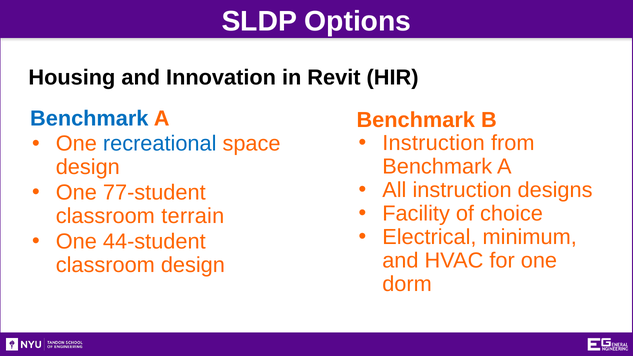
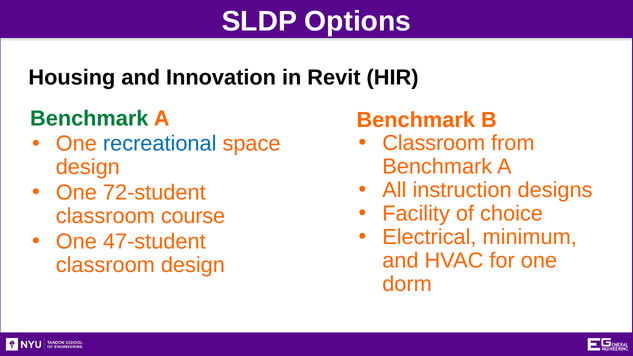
Benchmark colour: blue -> green (89, 119)
Instruction: Instruction -> Classroom (434, 143)
77-student: 77-student -> 72-student (154, 193)
terrain: terrain -> course (193, 216)
44-student: 44-student -> 47-student (154, 242)
